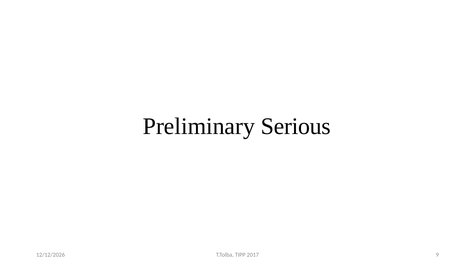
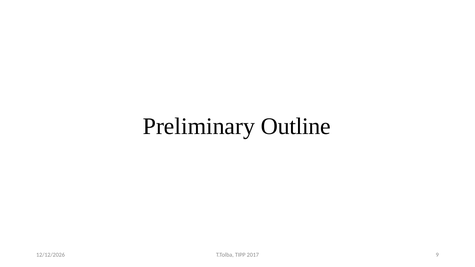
Serious: Serious -> Outline (296, 126)
